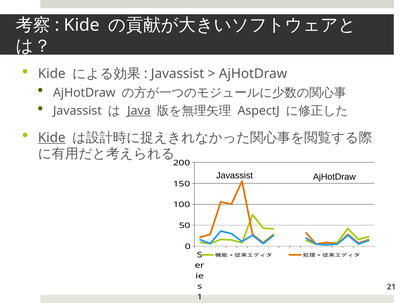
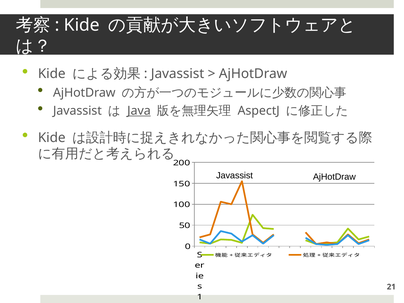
Kide underline: present -> none (52, 138)
